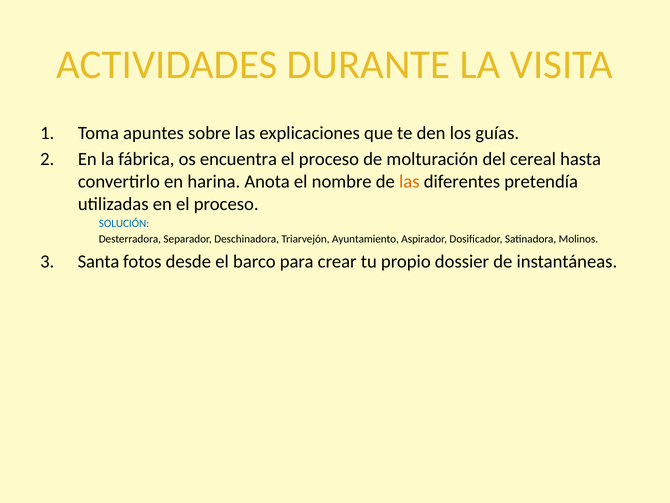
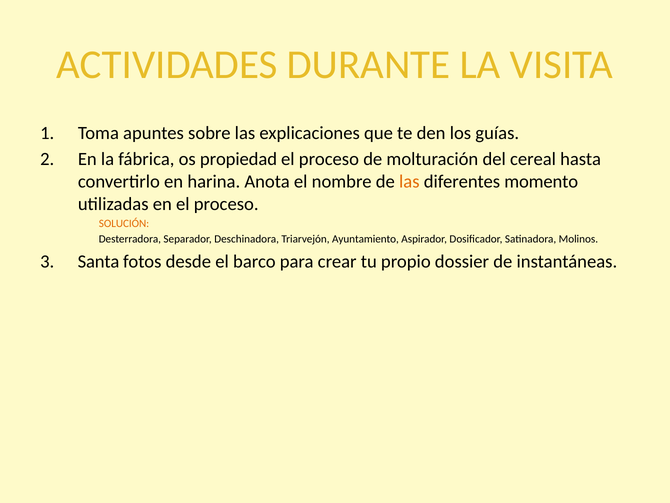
encuentra: encuentra -> propiedad (238, 159)
pretendía: pretendía -> momento (541, 181)
SOLUCIÓN colour: blue -> orange (124, 223)
